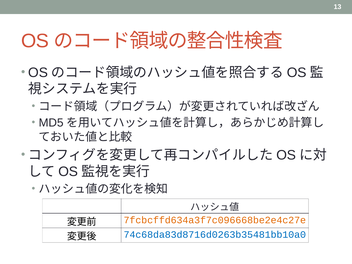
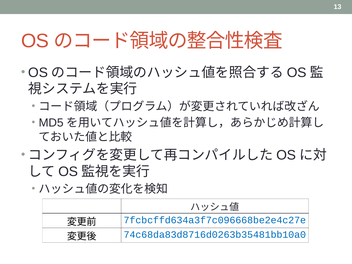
7fcbcffd634a3f7c096668be2e4c27e colour: orange -> blue (215, 220)
